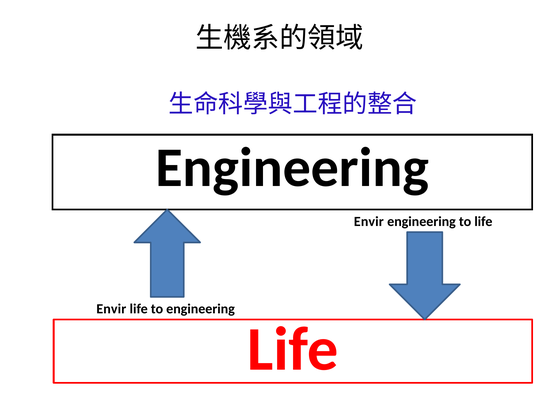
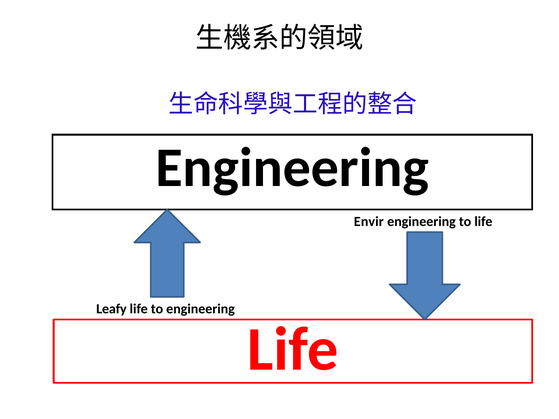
Envir: Envir -> Leafy (111, 309)
